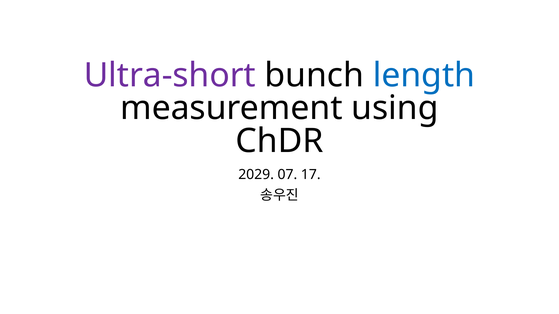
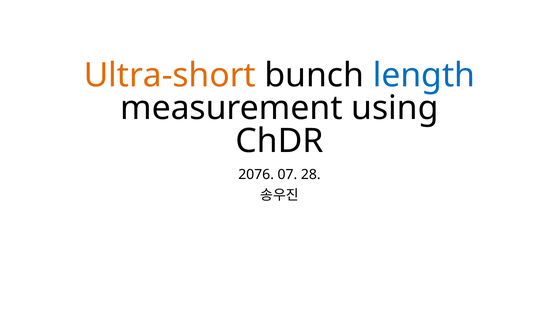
Ultra-short colour: purple -> orange (170, 75)
2029: 2029 -> 2076 (256, 175)
17: 17 -> 28 (311, 175)
